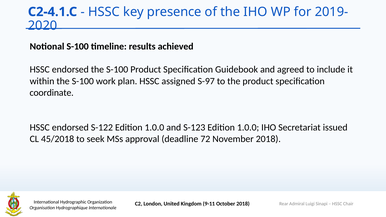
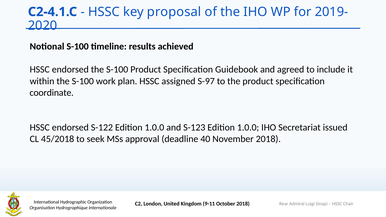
presence: presence -> proposal (174, 12)
72: 72 -> 40 (205, 139)
